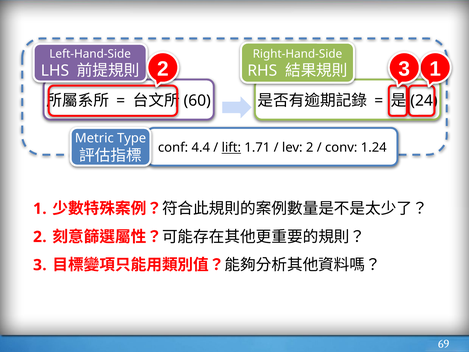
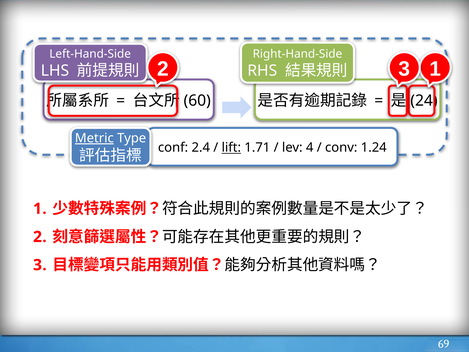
Metric underline: none -> present (94, 138)
4.4: 4.4 -> 2.4 (201, 148)
lev 2: 2 -> 4 (310, 148)
